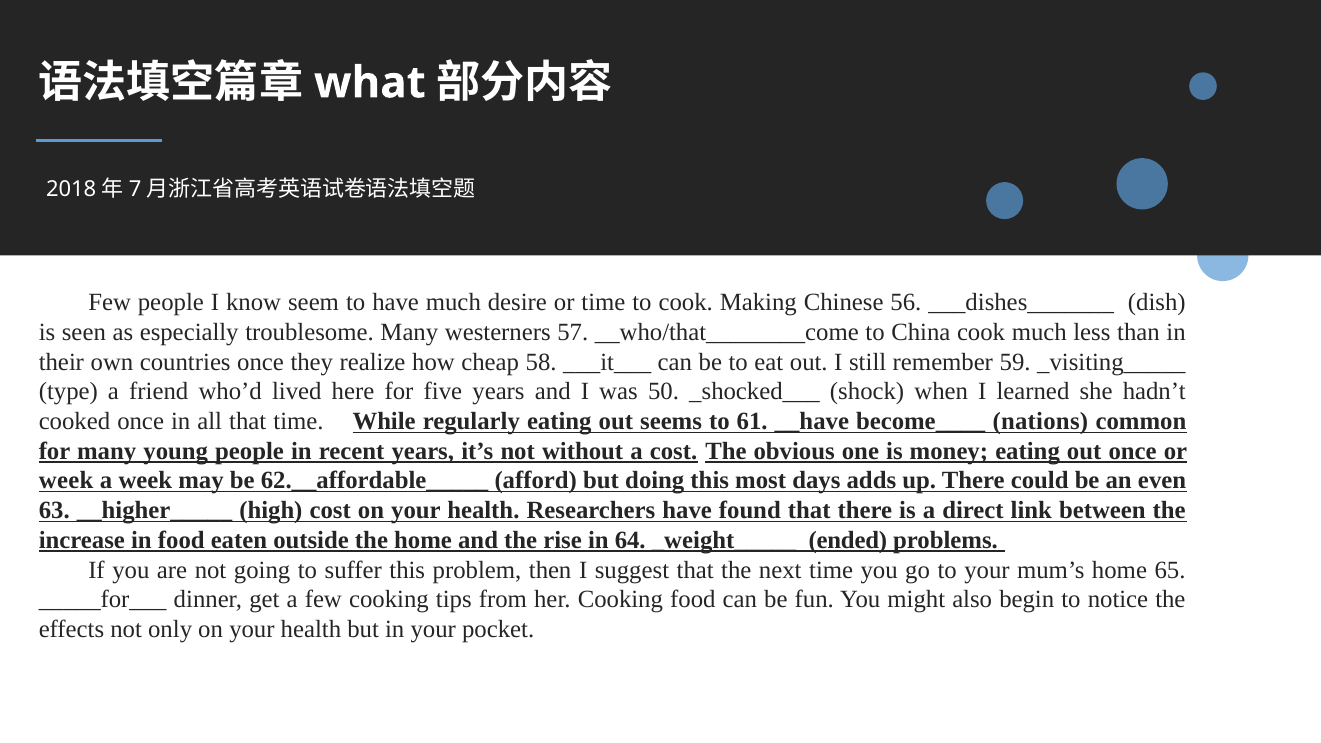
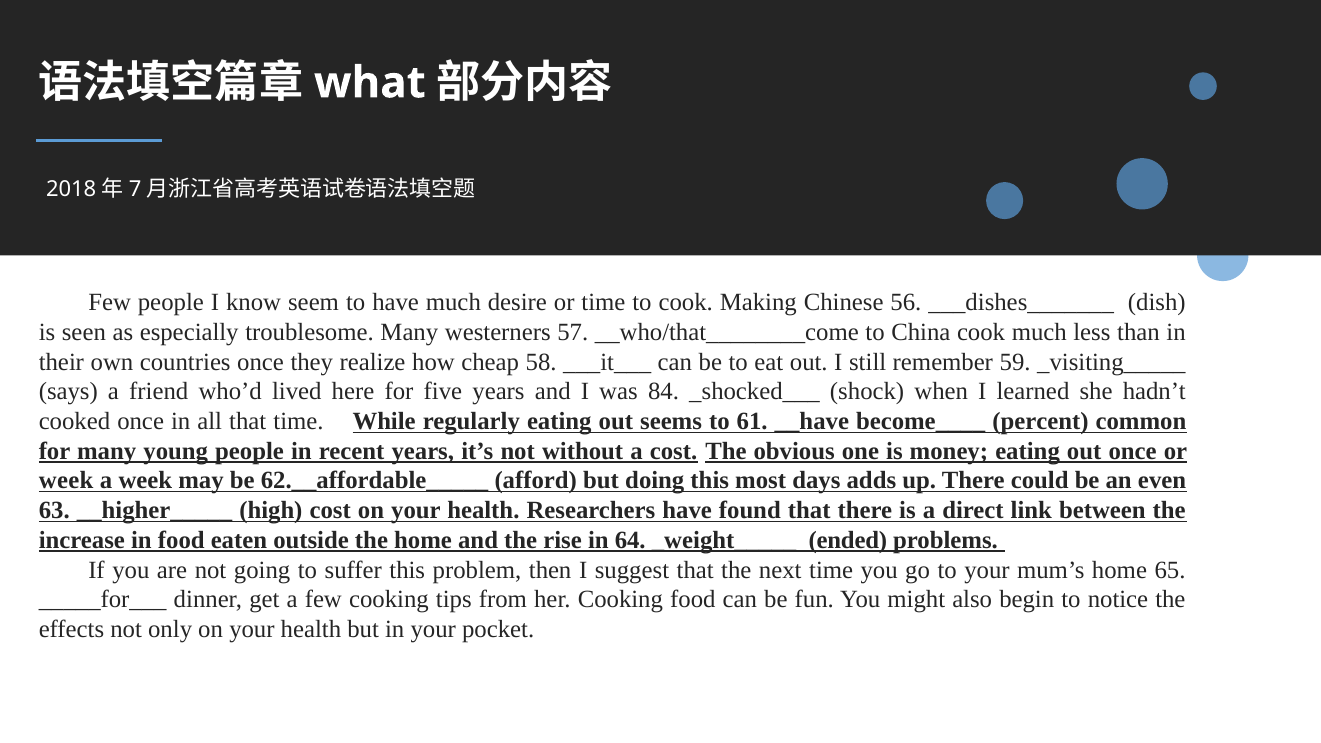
type: type -> says (68, 392)
50: 50 -> 84 (663, 392)
nations: nations -> percent (1040, 421)
